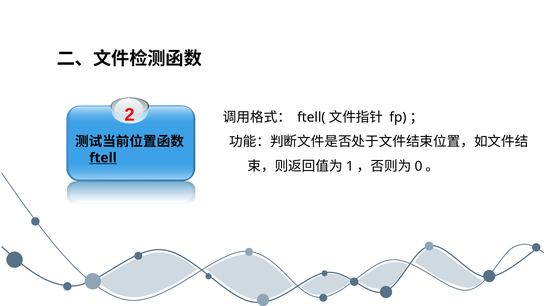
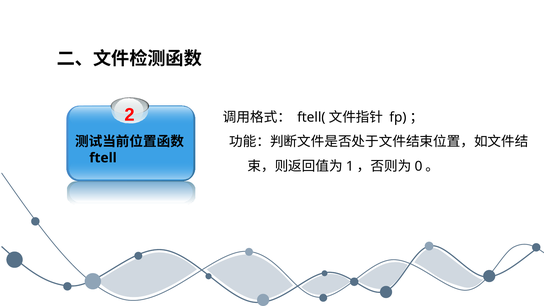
ftell underline: present -> none (103, 158)
